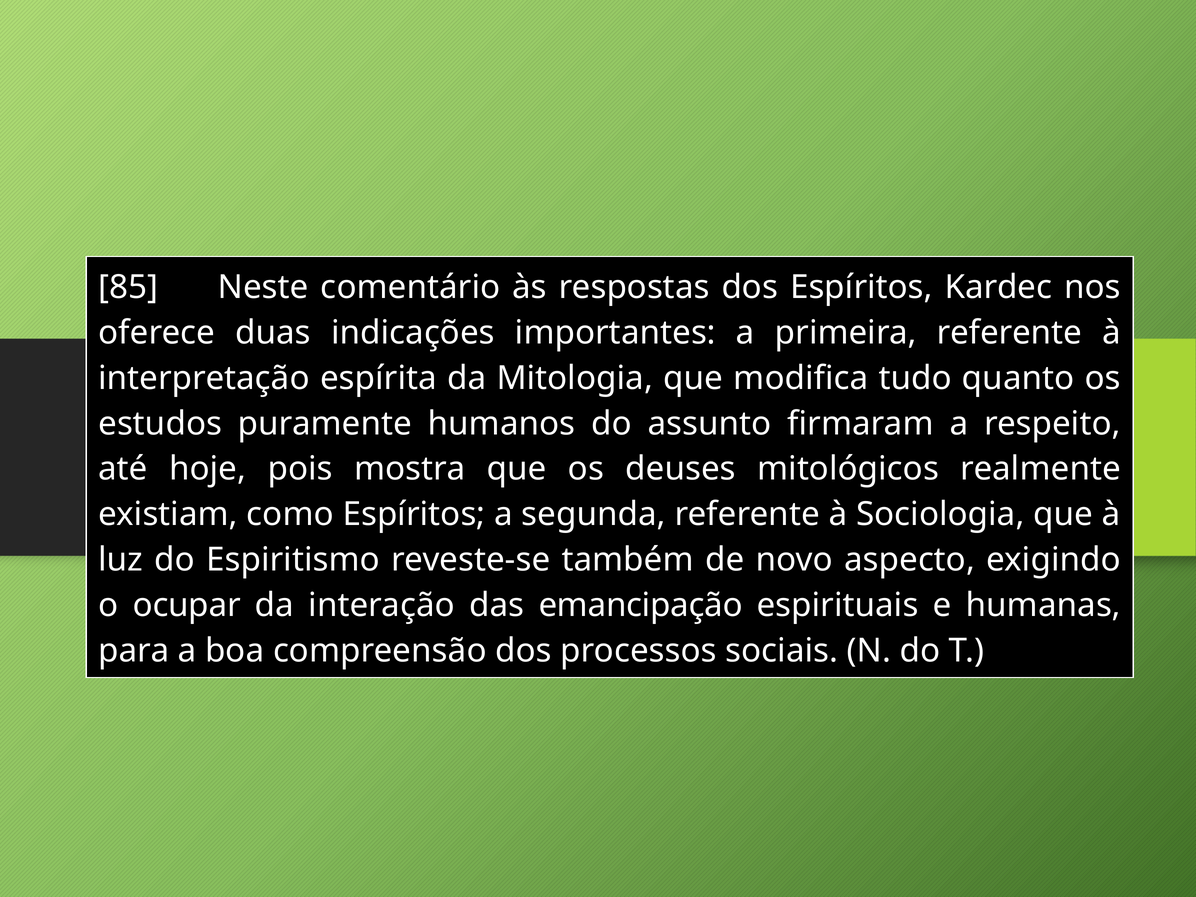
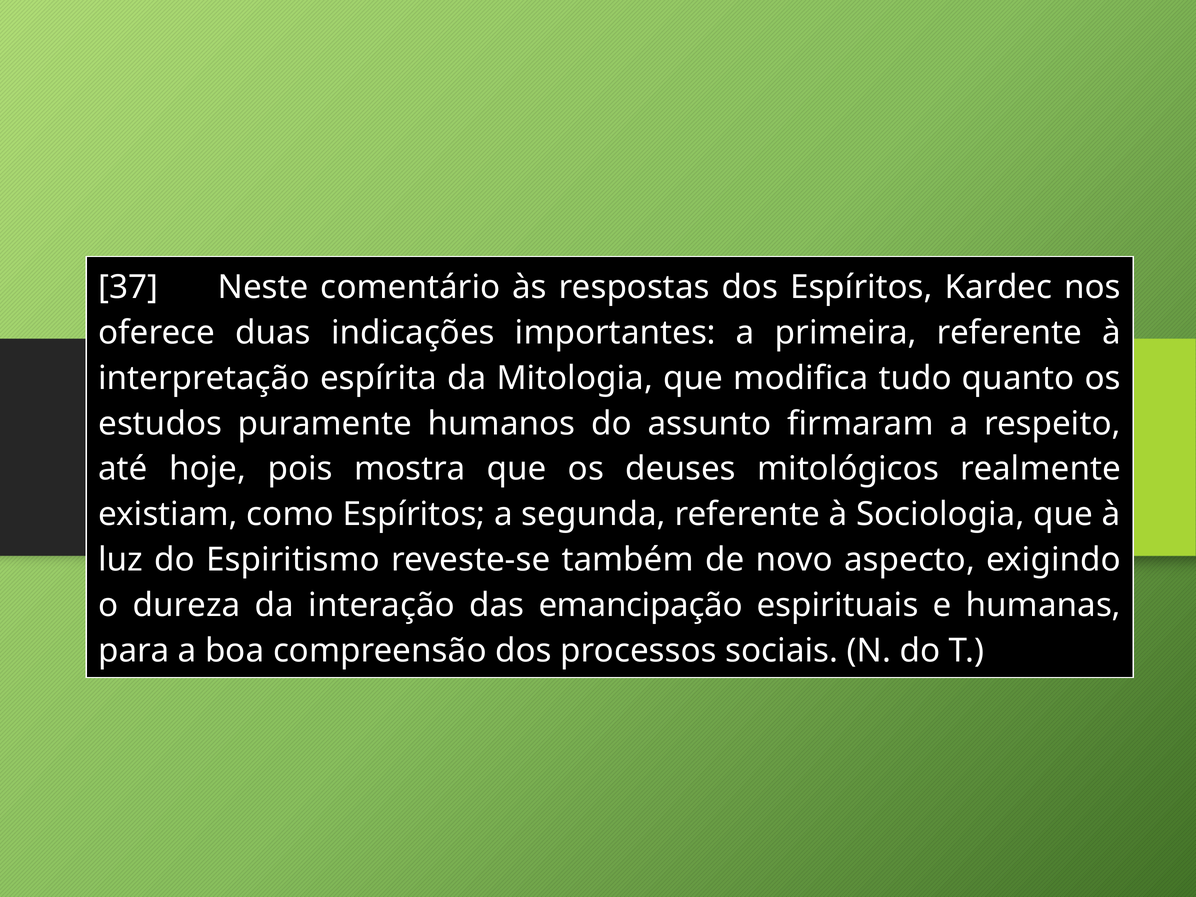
85: 85 -> 37 (128, 287)
ocupar: ocupar -> dureza (187, 605)
